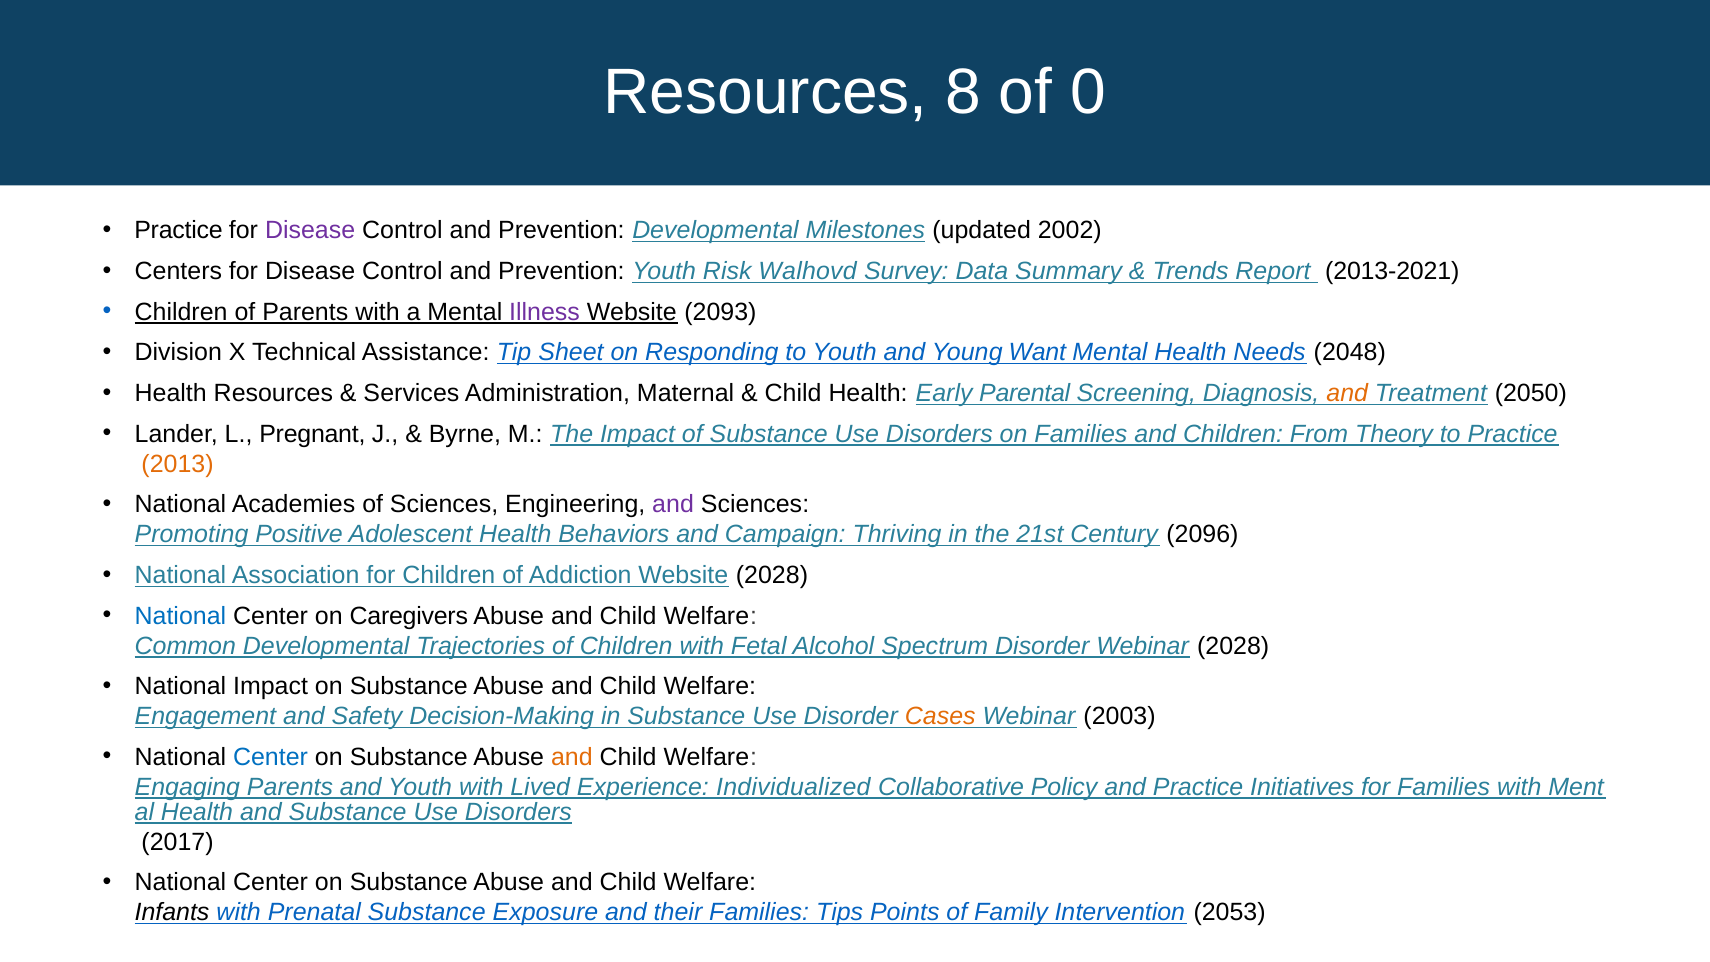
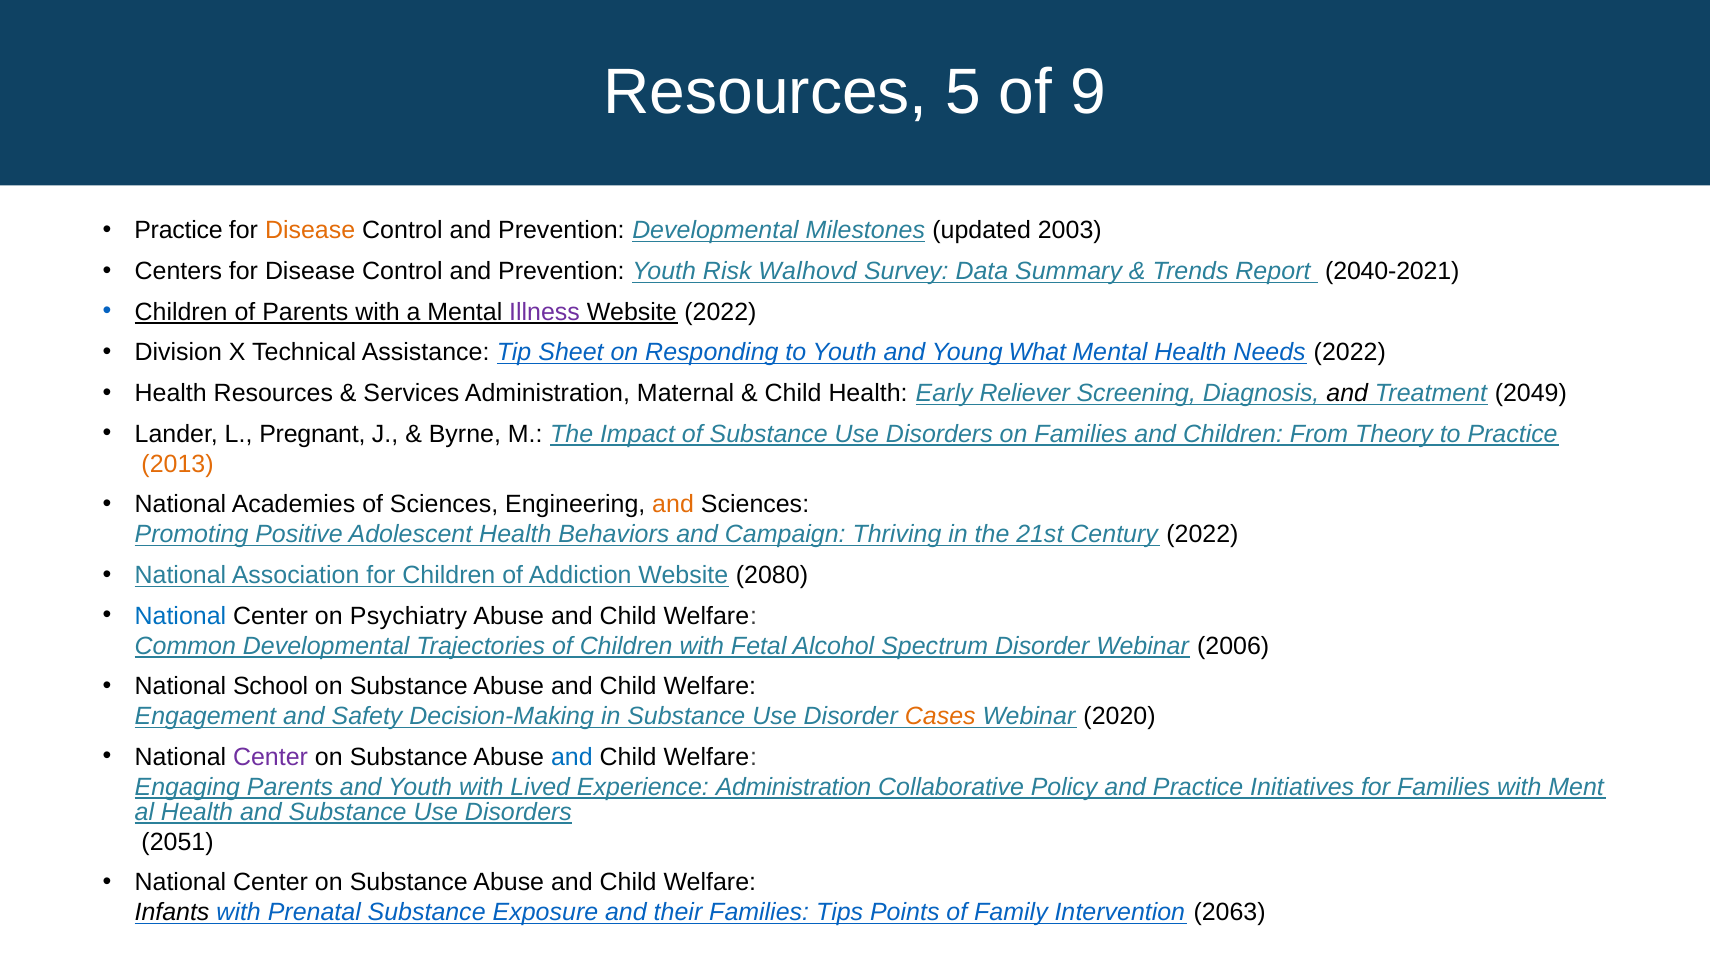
8: 8 -> 5 (963, 92)
0: 0 -> 9 (1088, 92)
Disease colour: purple -> orange (310, 231)
2002: 2002 -> 2003 (1070, 231)
2013-2021: 2013-2021 -> 2040-2021 (1392, 271)
Website 2093: 2093 -> 2022 (720, 312)
Want: Want -> What (1037, 353)
Needs 2048: 2048 -> 2022 (1350, 353)
Parental: Parental -> Reliever (1025, 393)
and colour: orange -> black (1347, 393)
2050: 2050 -> 2049 (1531, 393)
and colour: purple -> orange (673, 505)
Century 2096: 2096 -> 2022 (1202, 534)
Website 2028: 2028 -> 2080 (772, 575)
Caregivers: Caregivers -> Psychiatry (409, 616)
Webinar 2028: 2028 -> 2006 (1233, 646)
National Impact: Impact -> School (271, 686)
2003: 2003 -> 2020 (1120, 716)
Center colour: blue -> purple (271, 757)
and colour: orange -> blue (572, 757)
Experience Individualized: Individualized -> Administration (794, 787)
2017: 2017 -> 2051 (178, 842)
2053: 2053 -> 2063 (1230, 912)
